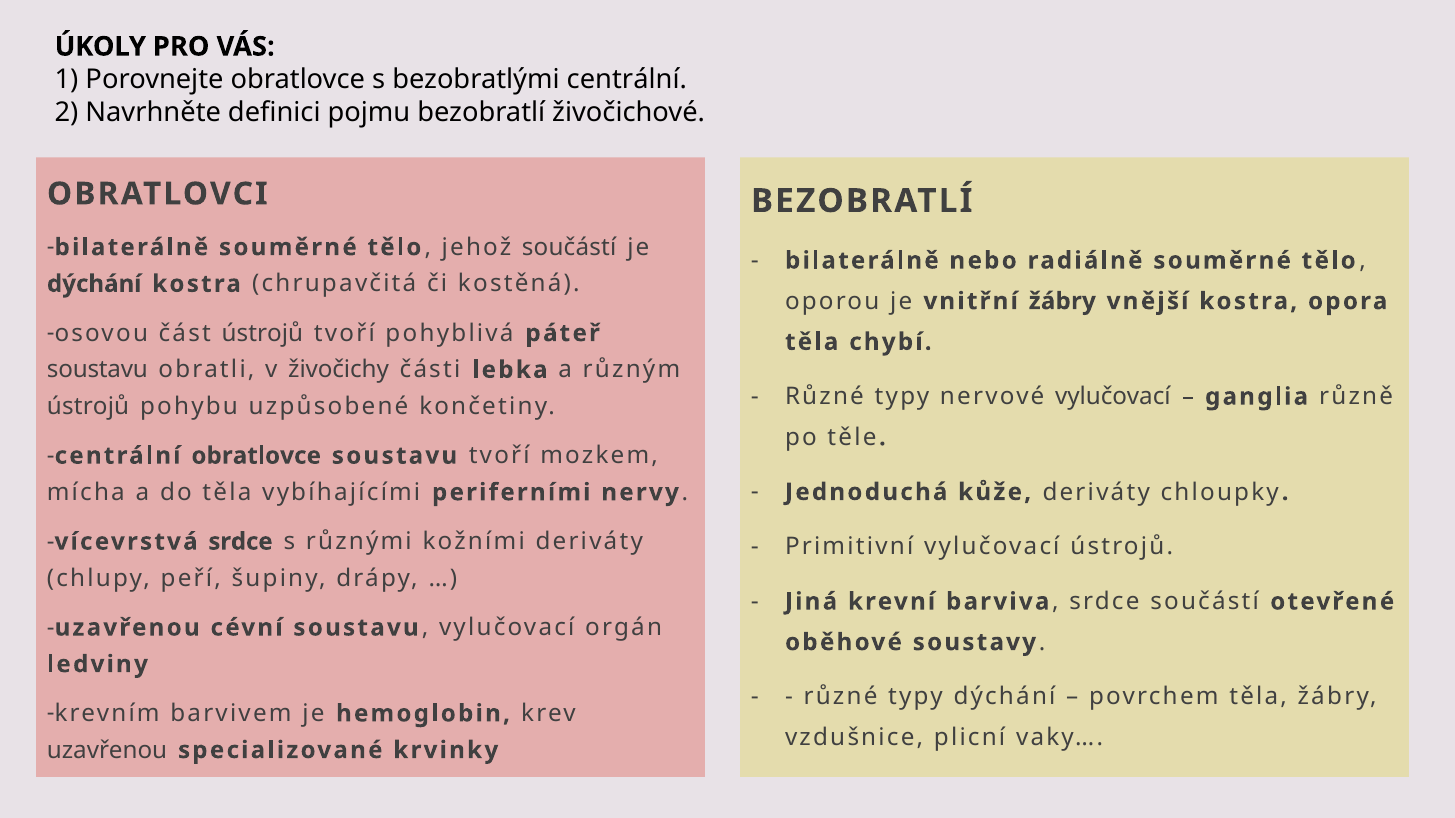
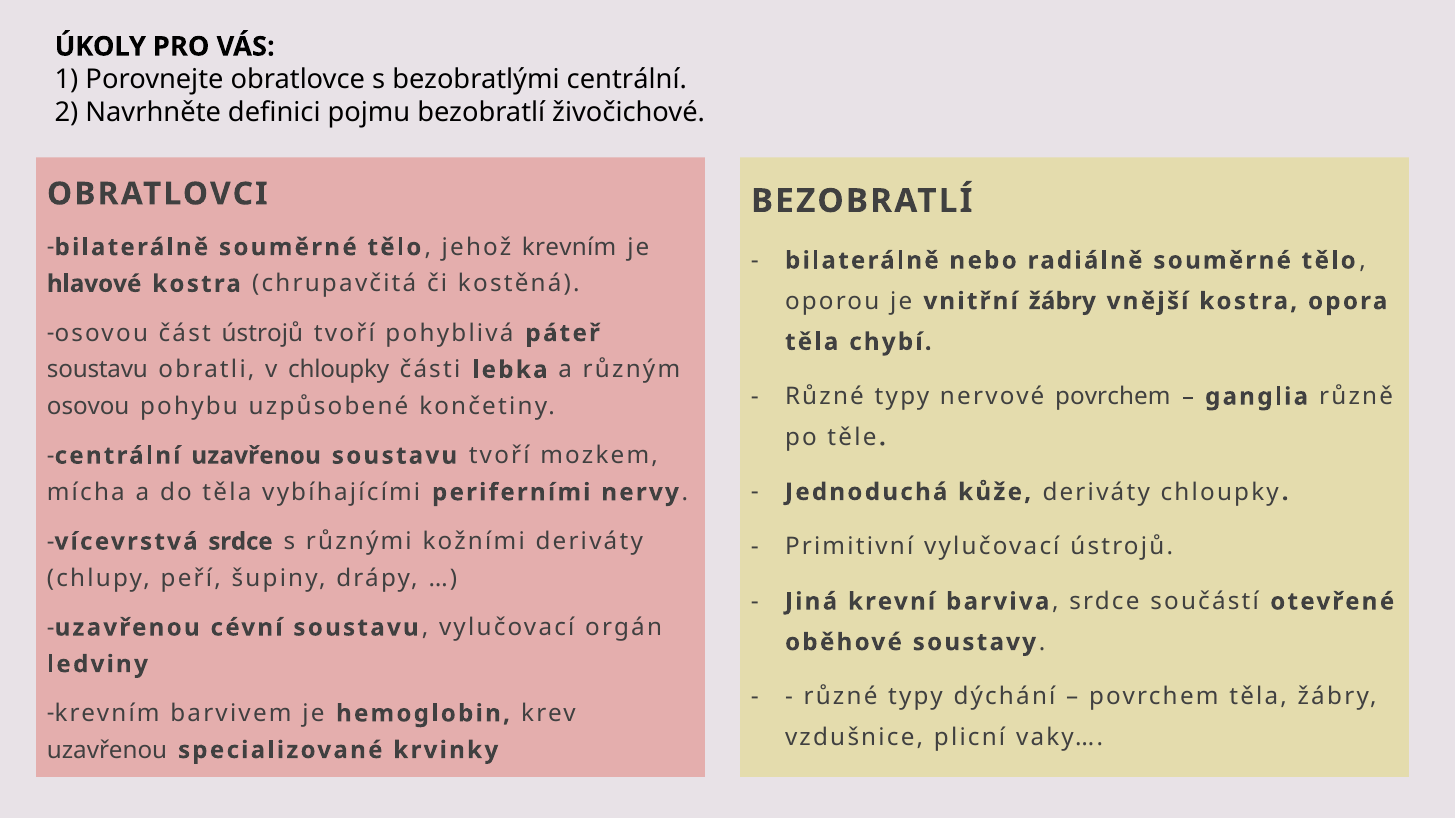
jehož součástí: součástí -> krevním (569, 247)
dýchání: dýchání -> hlavové (94, 284)
v živočichy: živočichy -> chloupky (339, 370)
nervové vylučovací: vylučovací -> povrchem (1113, 397)
ústrojů: ústrojů -> osovou (88, 407)
centrální obratlovce: obratlovce -> uzavřenou (256, 456)
